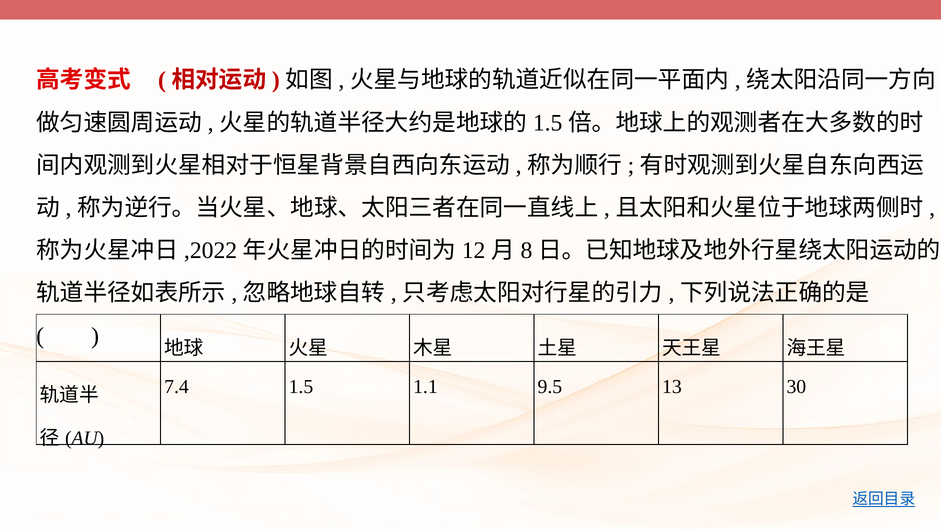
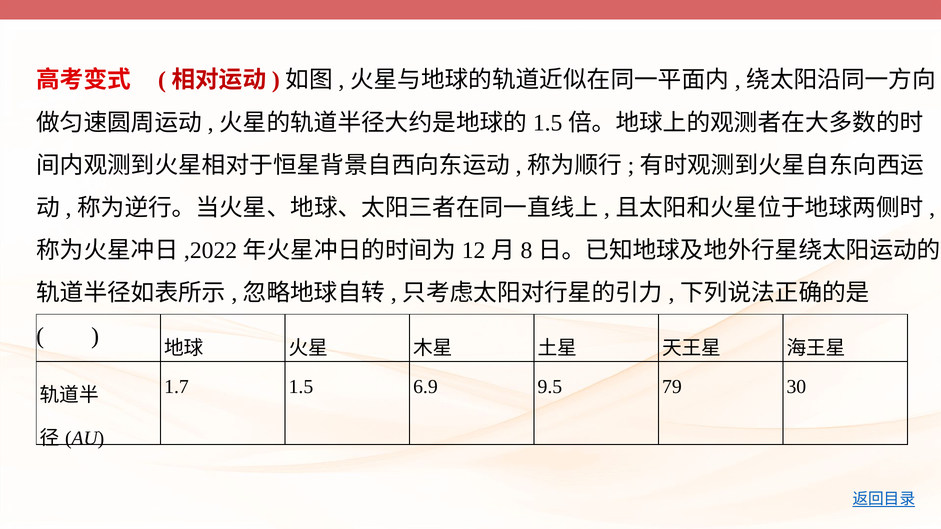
7.4: 7.4 -> 1.7 (177, 387)
1.1: 1.1 -> 6.9 (425, 387)
13: 13 -> 79 (672, 387)
